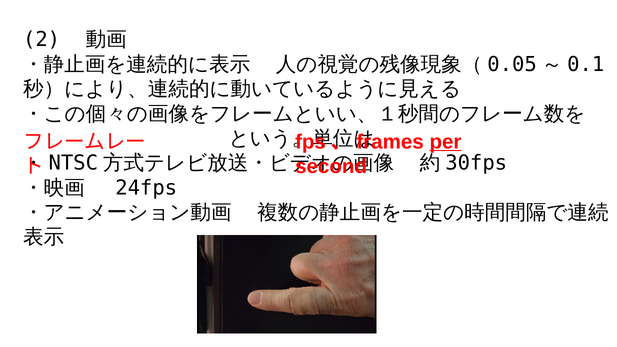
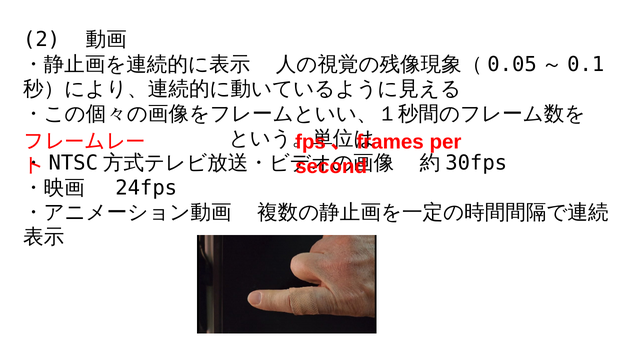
per underline: present -> none (446, 142)
